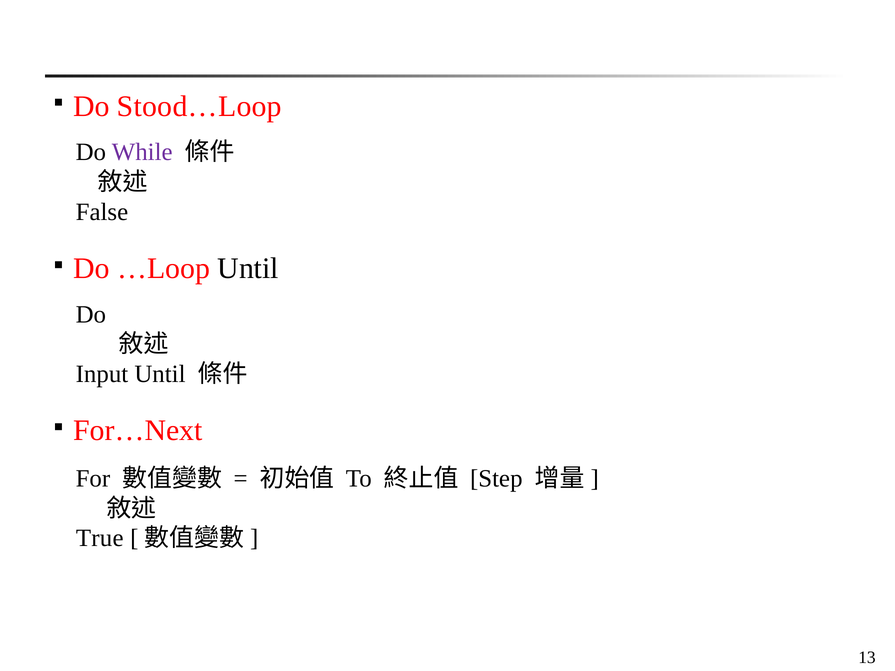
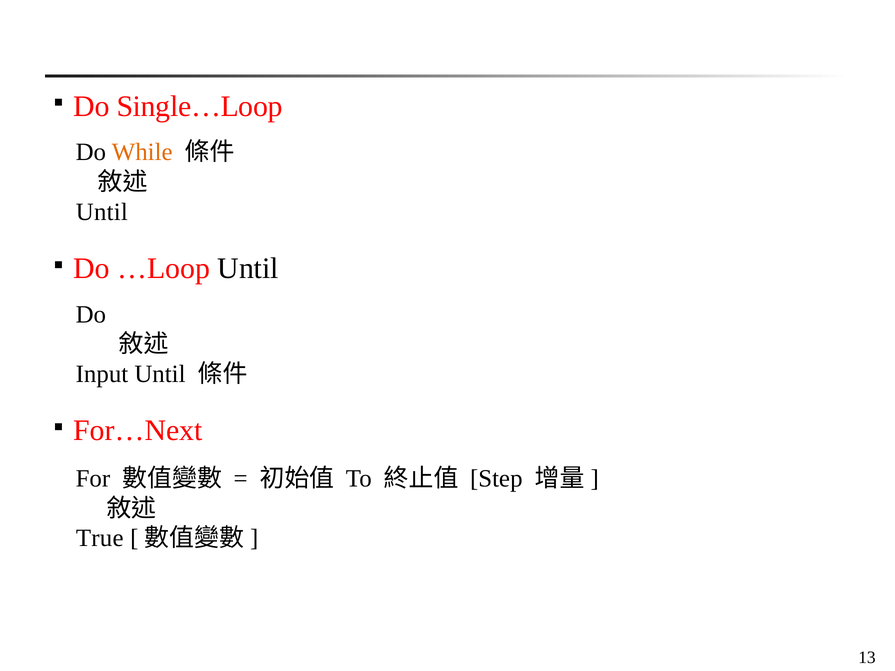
Stood…Loop: Stood…Loop -> Single…Loop (200, 106)
While colour: purple -> orange (142, 152)
False: False -> Until (102, 212)
